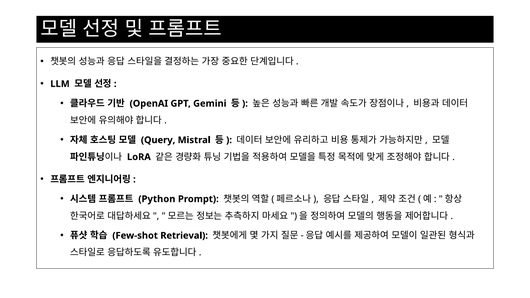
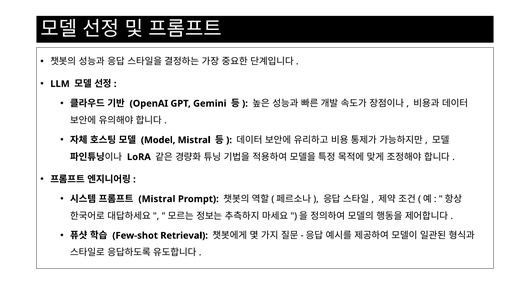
Query: Query -> Model (158, 140)
Python: Python -> Mistral (157, 199)
